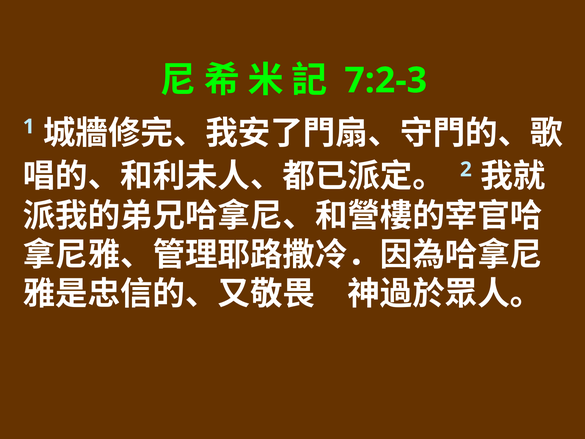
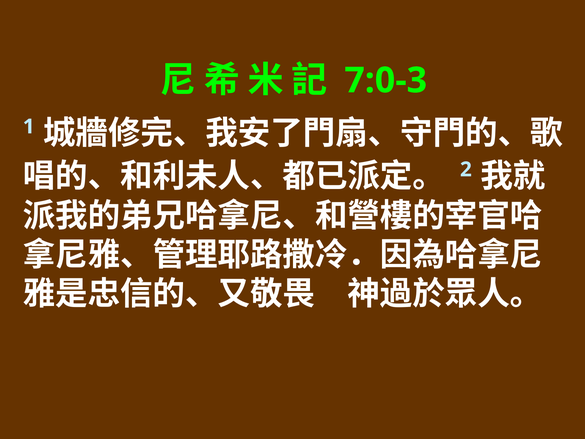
7:2-3: 7:2-3 -> 7:0-3 (386, 80)
